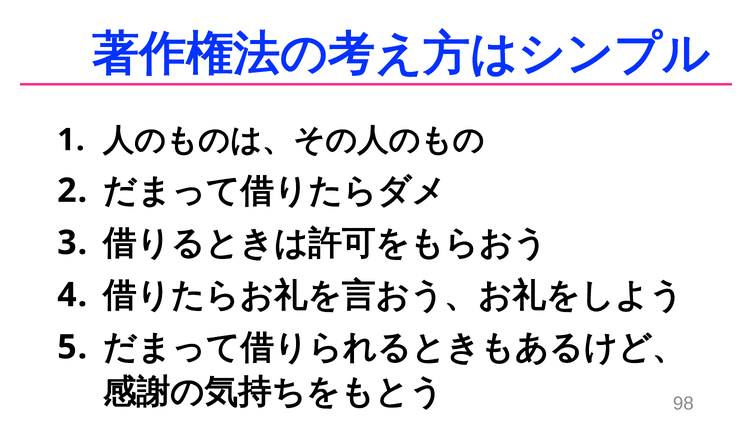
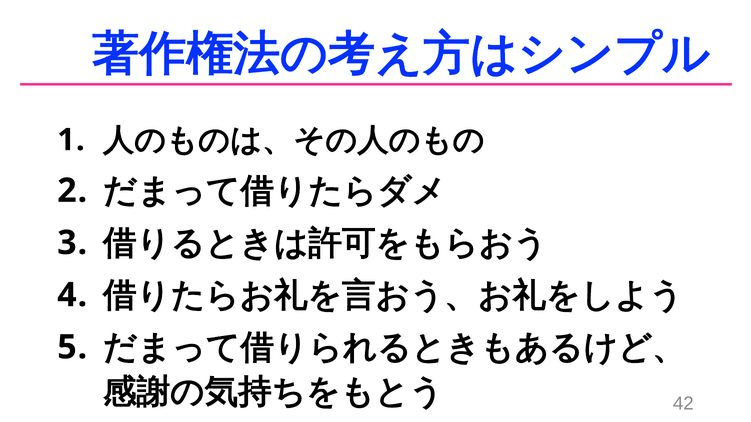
98: 98 -> 42 (683, 404)
